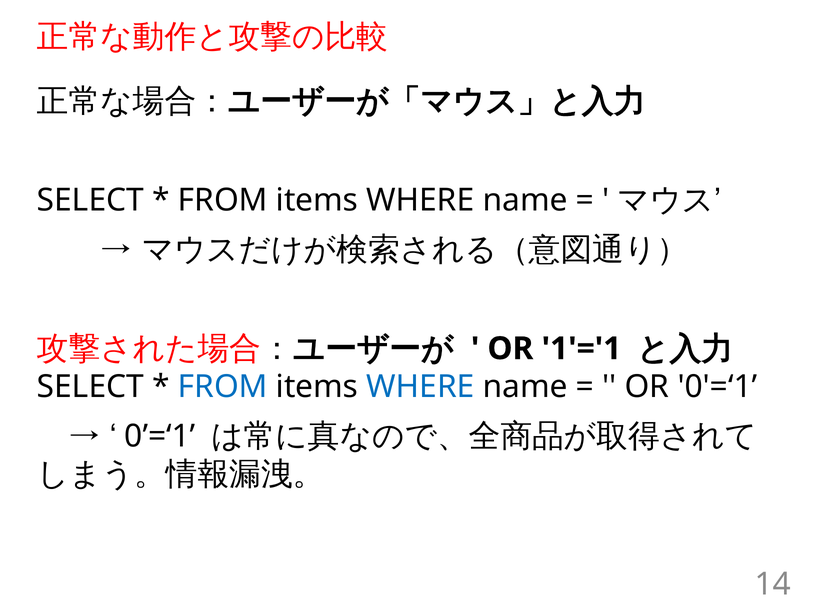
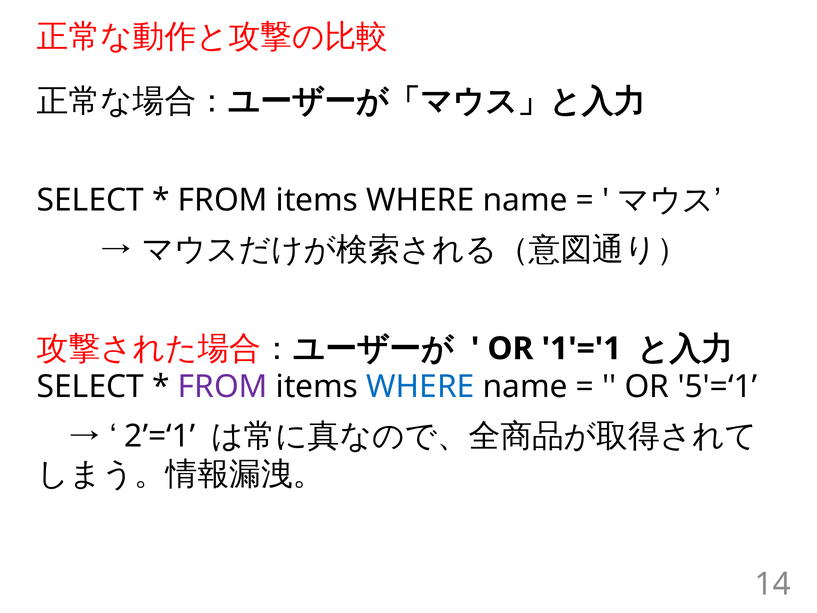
FROM colour: blue -> purple (223, 387)
0'=‘1: 0'=‘1 -> 5'=‘1 (717, 387)
0’=‘1: 0’=‘1 -> 2’=‘1 (160, 436)
